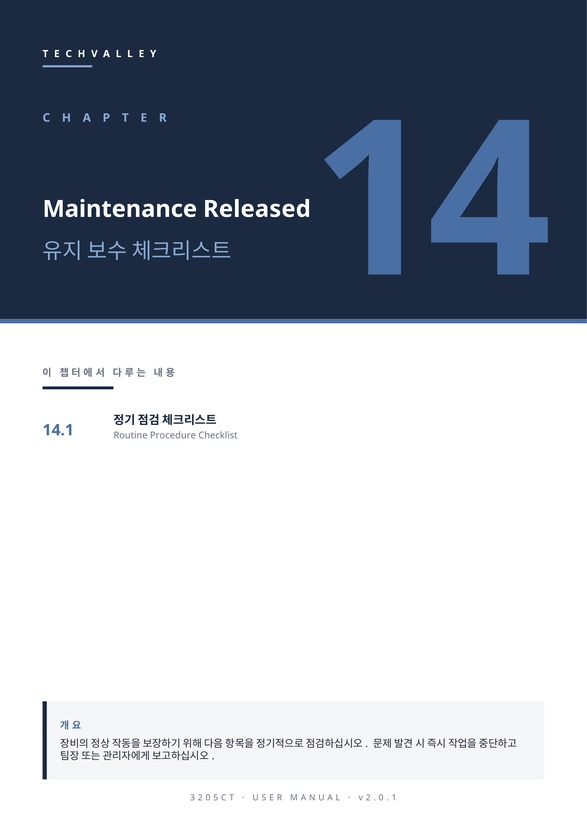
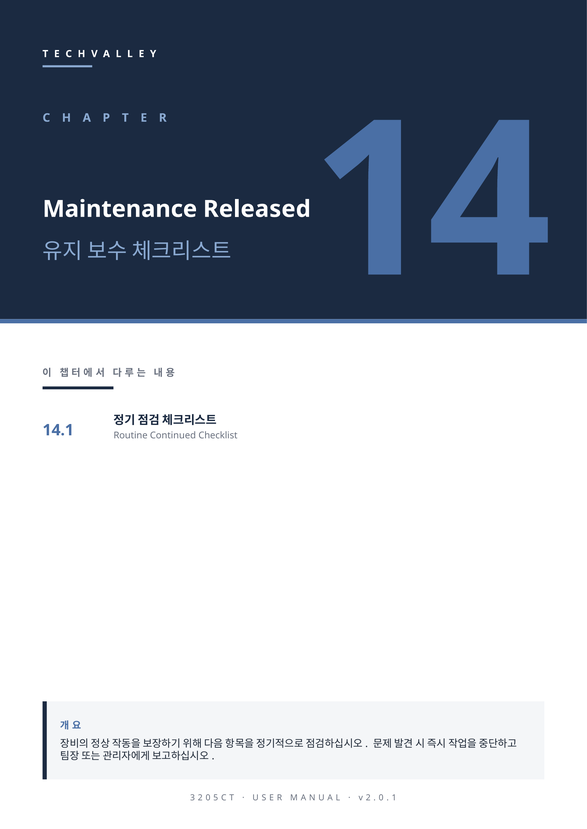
Procedure: Procedure -> Continued (173, 436)
